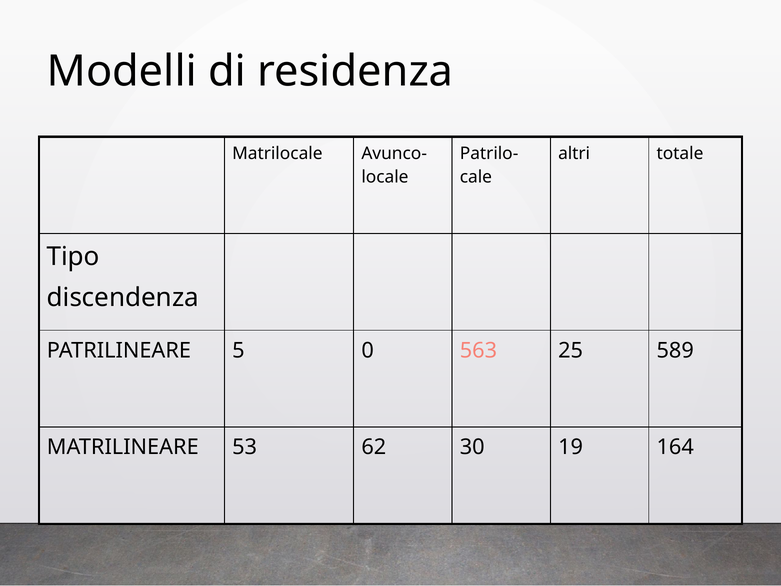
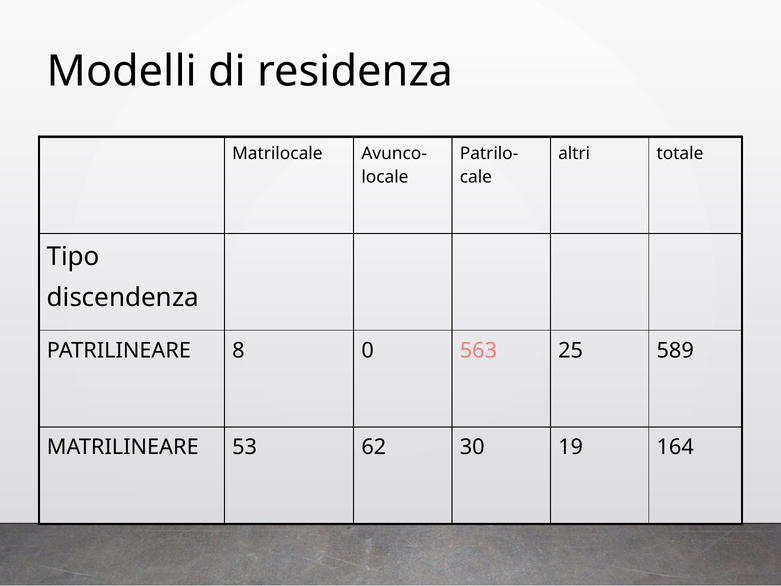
5: 5 -> 8 (238, 350)
